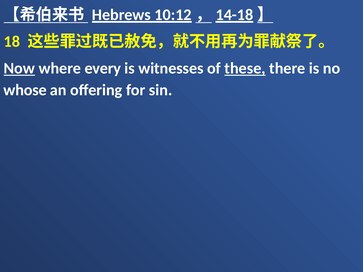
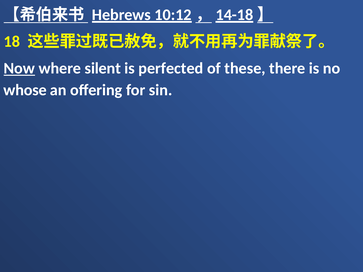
every: every -> silent (103, 68)
witnesses: witnesses -> perfected (171, 68)
these underline: present -> none (245, 68)
